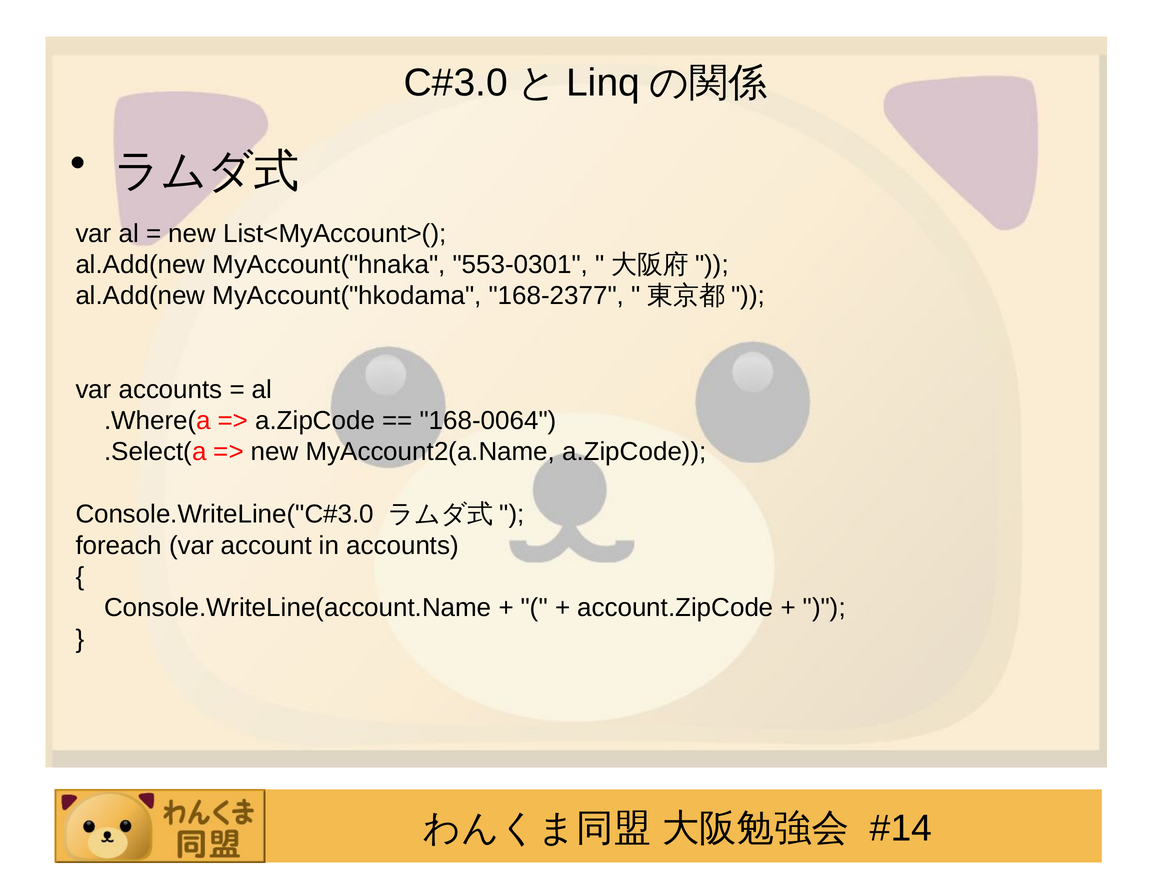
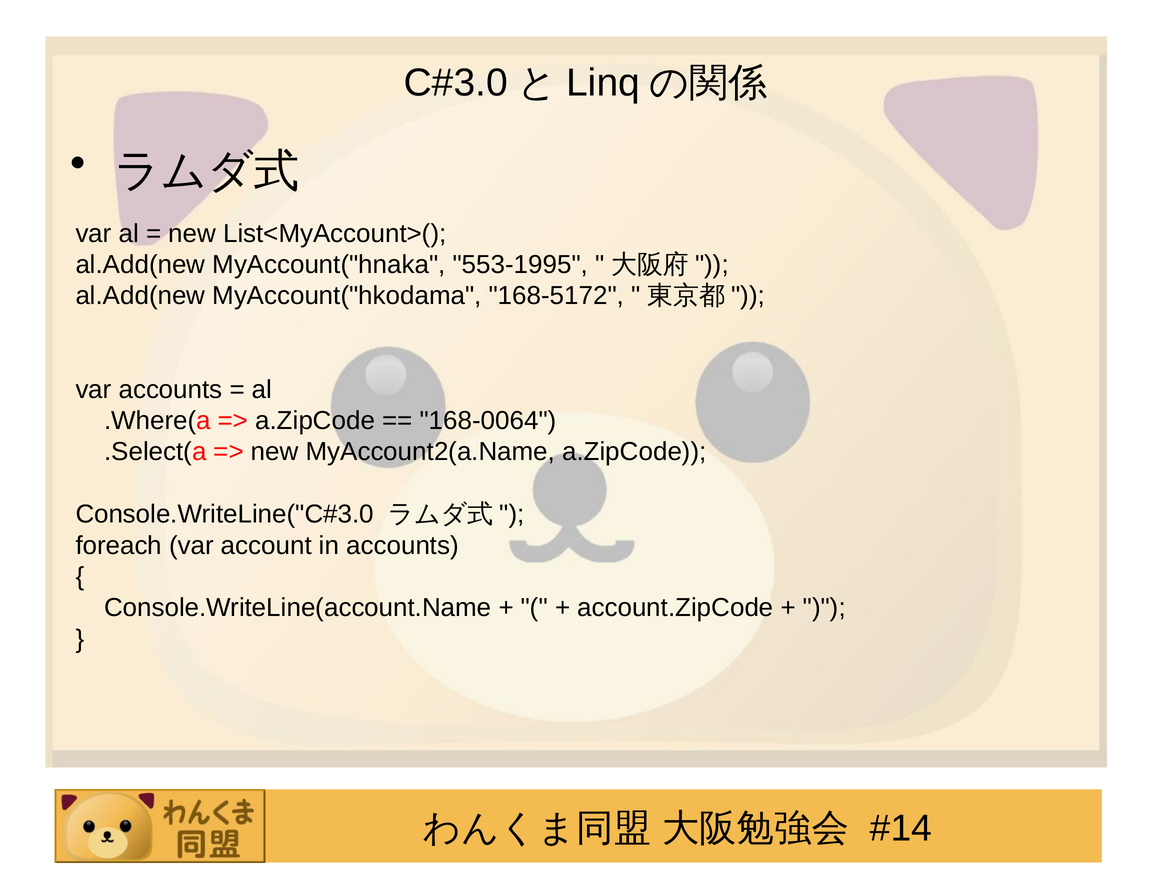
553-0301: 553-0301 -> 553-1995 (520, 265)
168-2377: 168-2377 -> 168-5172 (556, 296)
